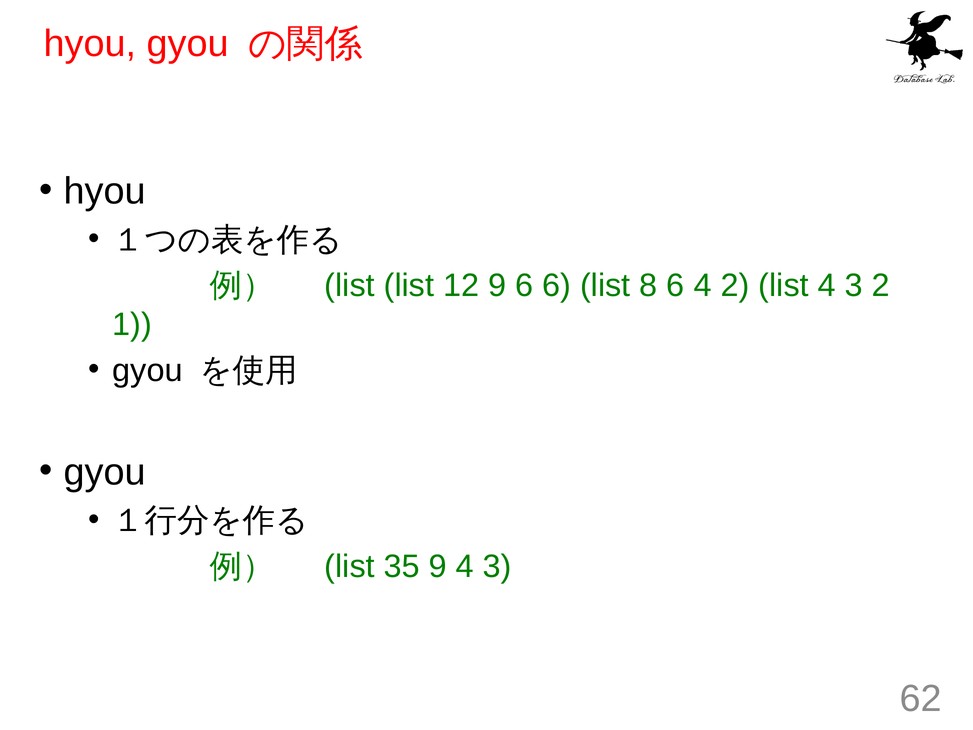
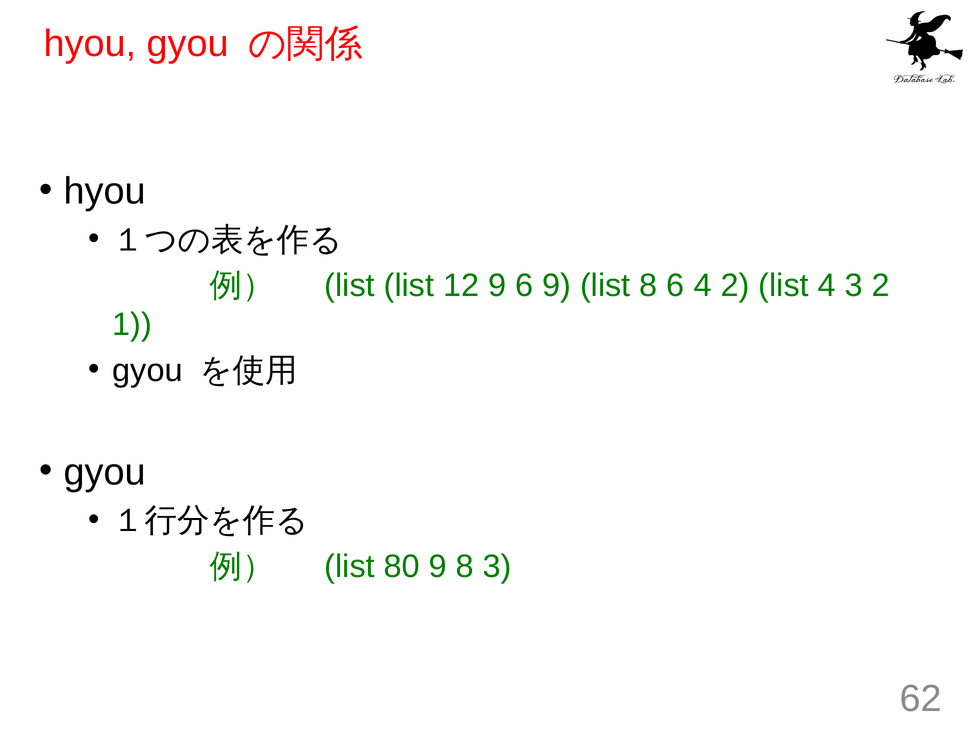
6 6: 6 -> 9 (557, 286)
35: 35 -> 80 (402, 566)
9 4: 4 -> 8 (465, 566)
